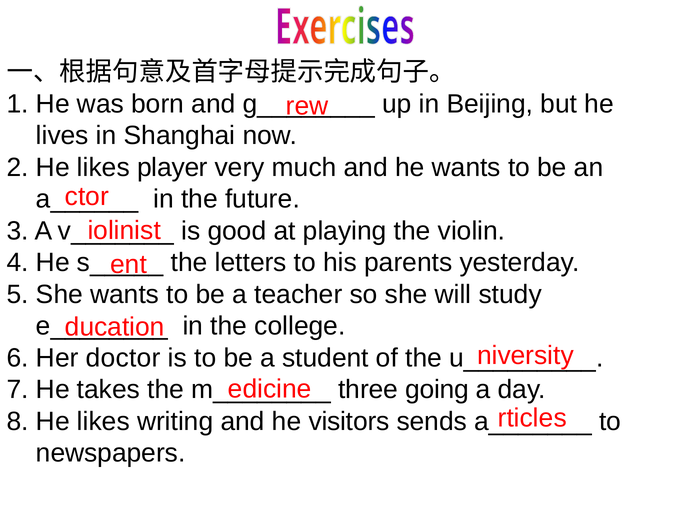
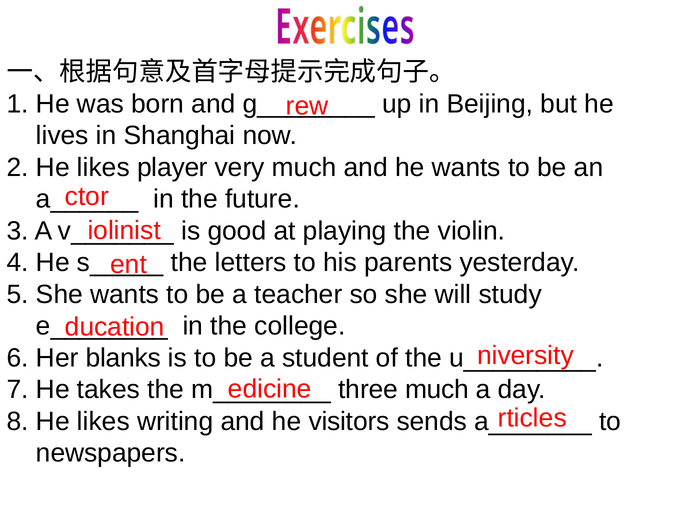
doctor: doctor -> blanks (123, 358)
three going: going -> much (437, 390)
